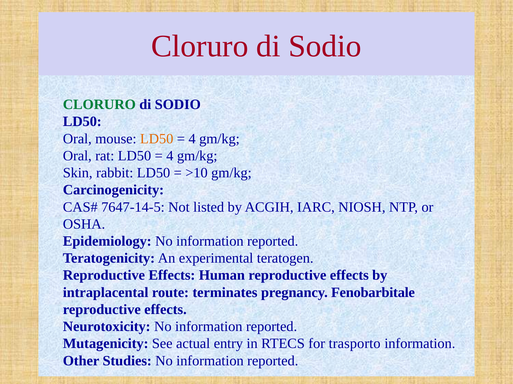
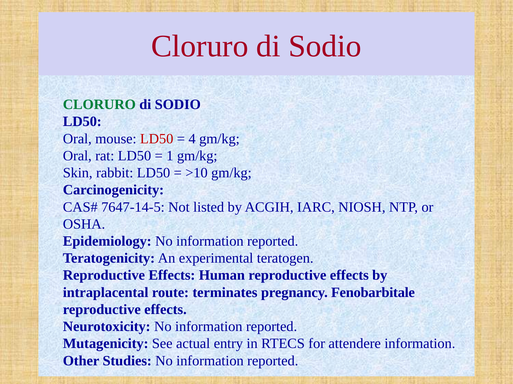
LD50 colour: orange -> red (157, 139)
4: 4 -> 1 (170, 156)
trasporto: trasporto -> attendere (355, 344)
